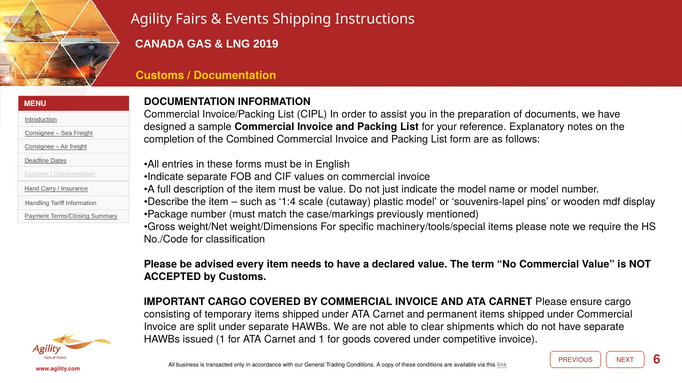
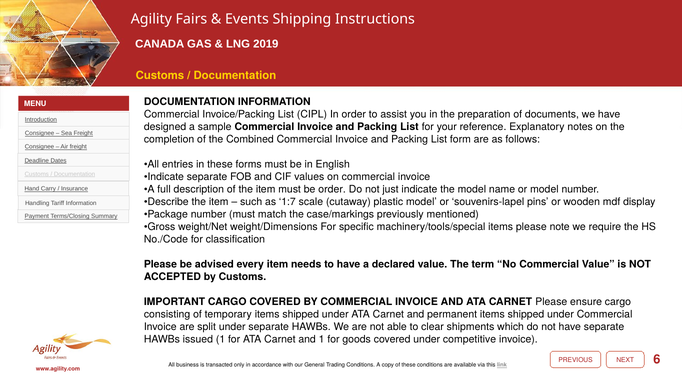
be value: value -> order (332, 190)
1:4: 1:4 -> 1:7 (287, 202)
